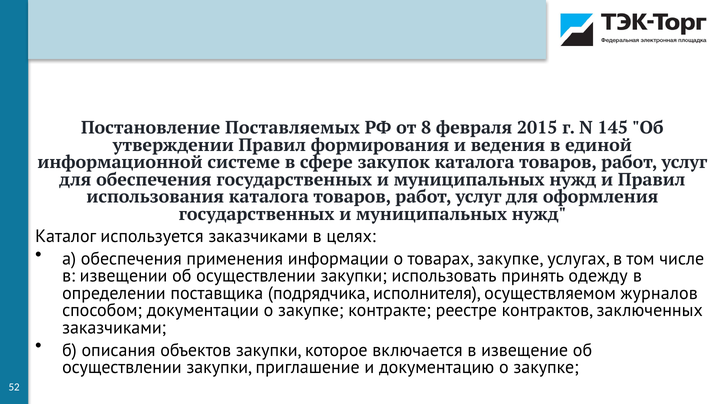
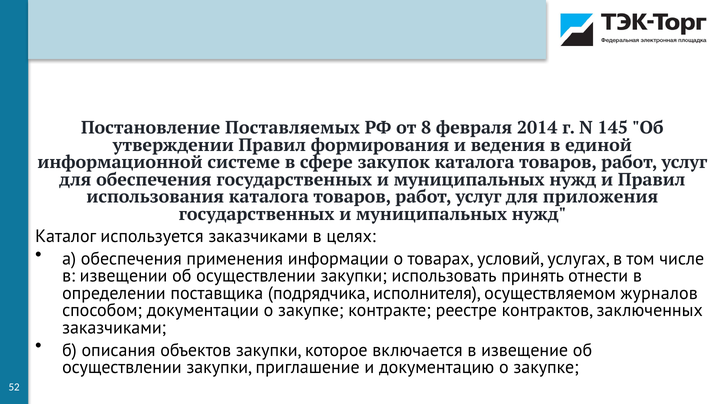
2015: 2015 -> 2014 (537, 128)
оформления: оформления -> приложения (601, 197)
товарах закупке: закупке -> условий (511, 259)
одежду: одежду -> отнести (598, 276)
